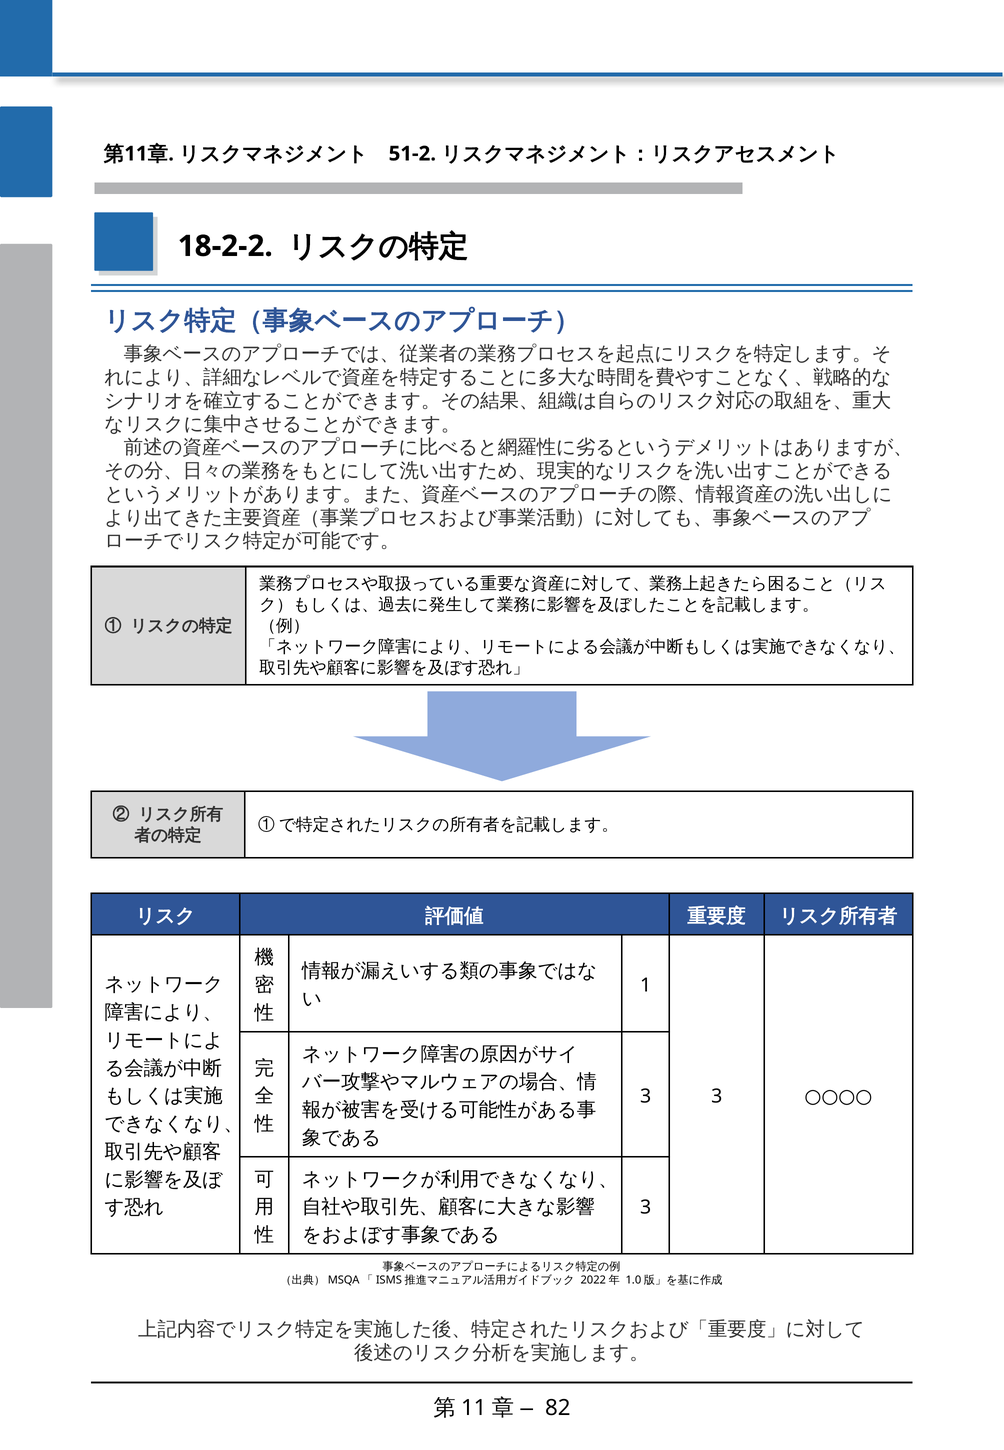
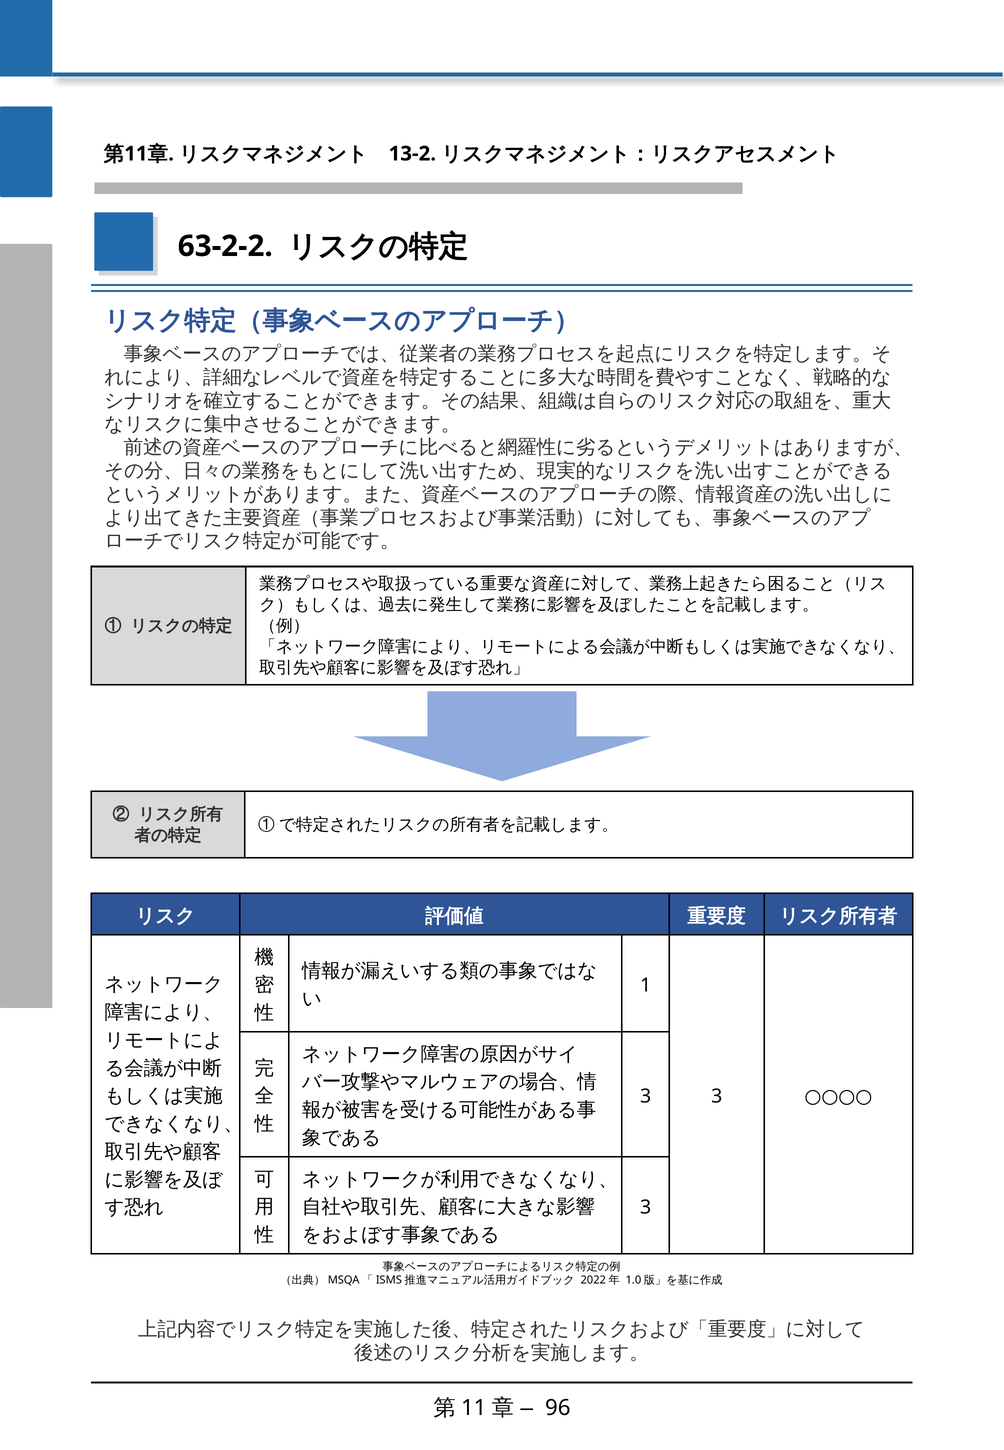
51-2: 51-2 -> 13-2 (412, 154)
18-2-2: 18-2-2 -> 63-2-2 (225, 246)
82: 82 -> 96 (558, 1408)
